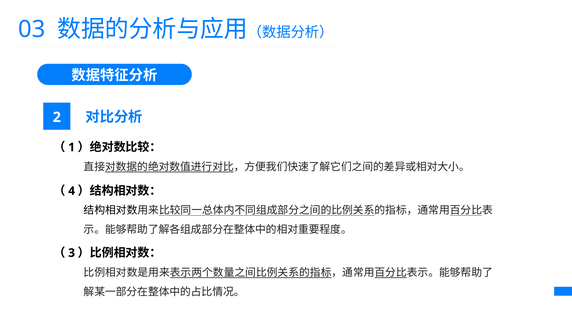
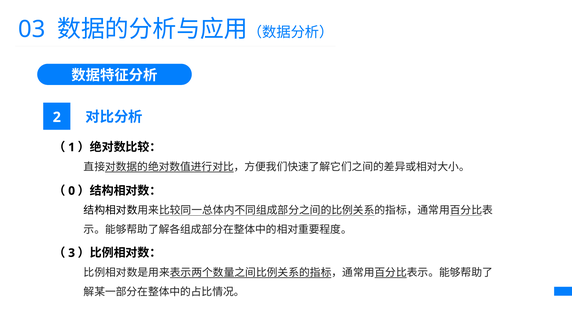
4: 4 -> 0 (72, 191)
